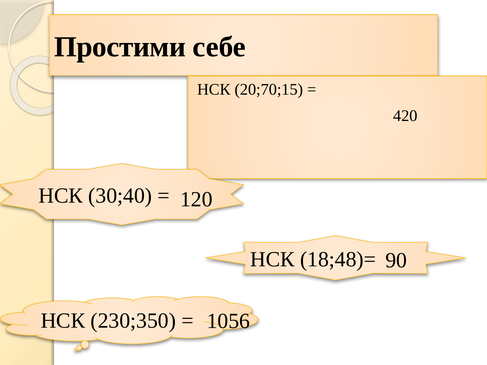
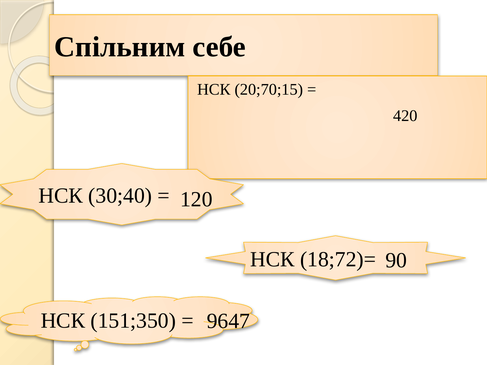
Простими: Простими -> Спільним (120, 47)
18;48)=: 18;48)= -> 18;72)= (338, 260)
230;350: 230;350 -> 151;350 (133, 321)
1056: 1056 -> 9647 (228, 321)
